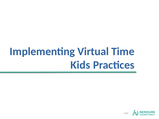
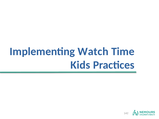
Virtual: Virtual -> Watch (93, 52)
